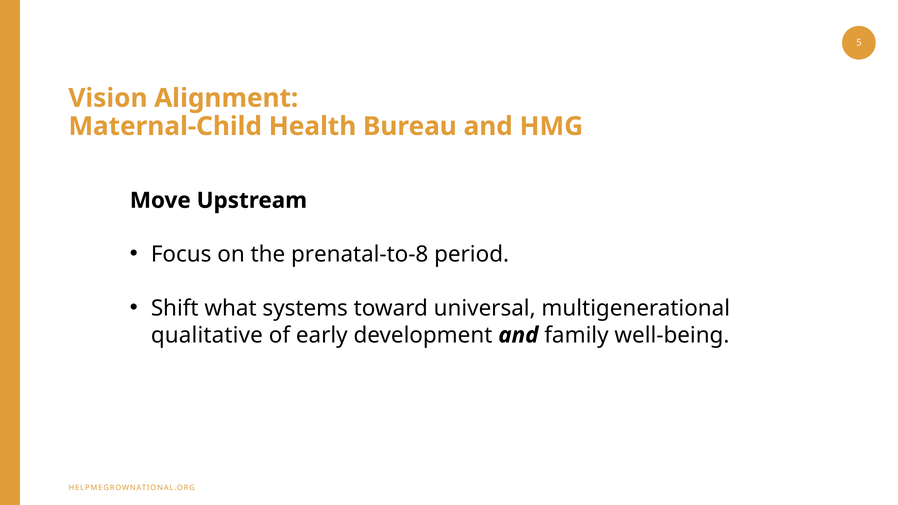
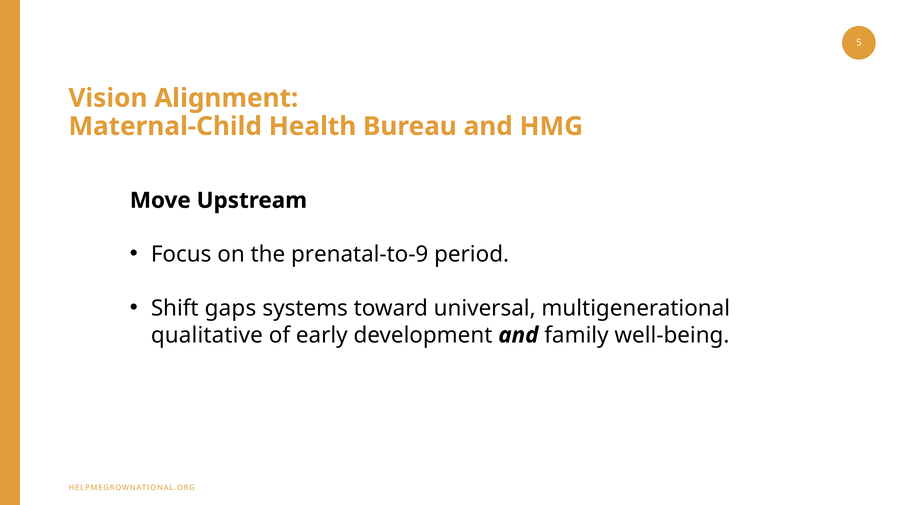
prenatal-to-8: prenatal-to-8 -> prenatal-to-9 (360, 254)
what: what -> gaps (230, 308)
